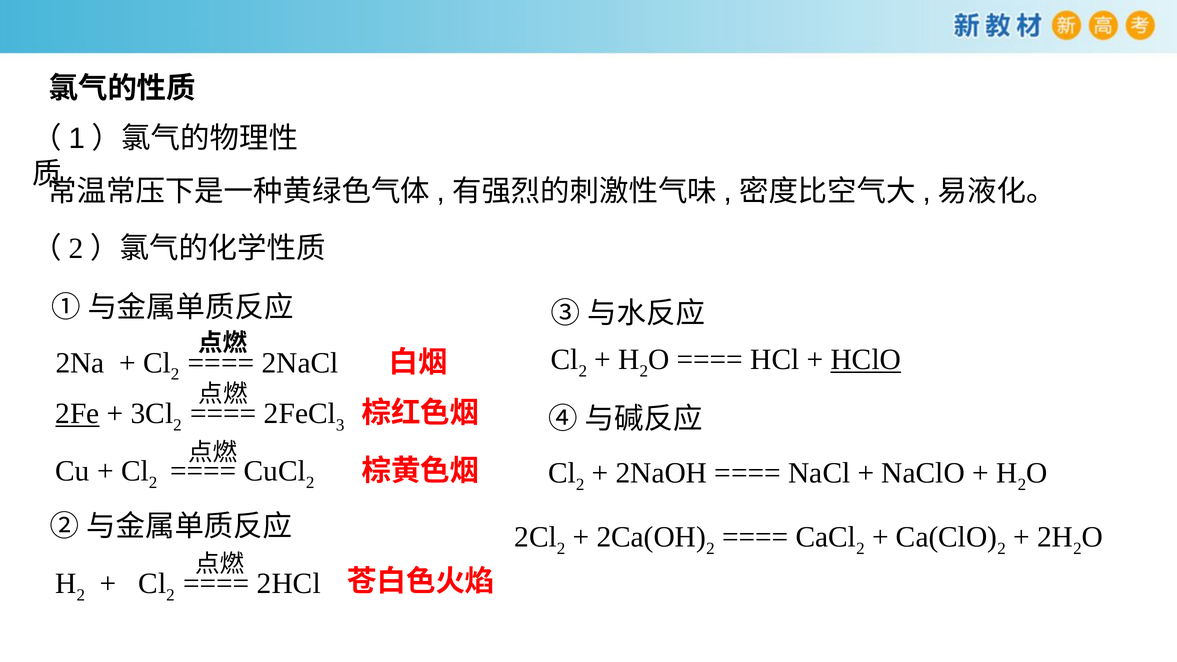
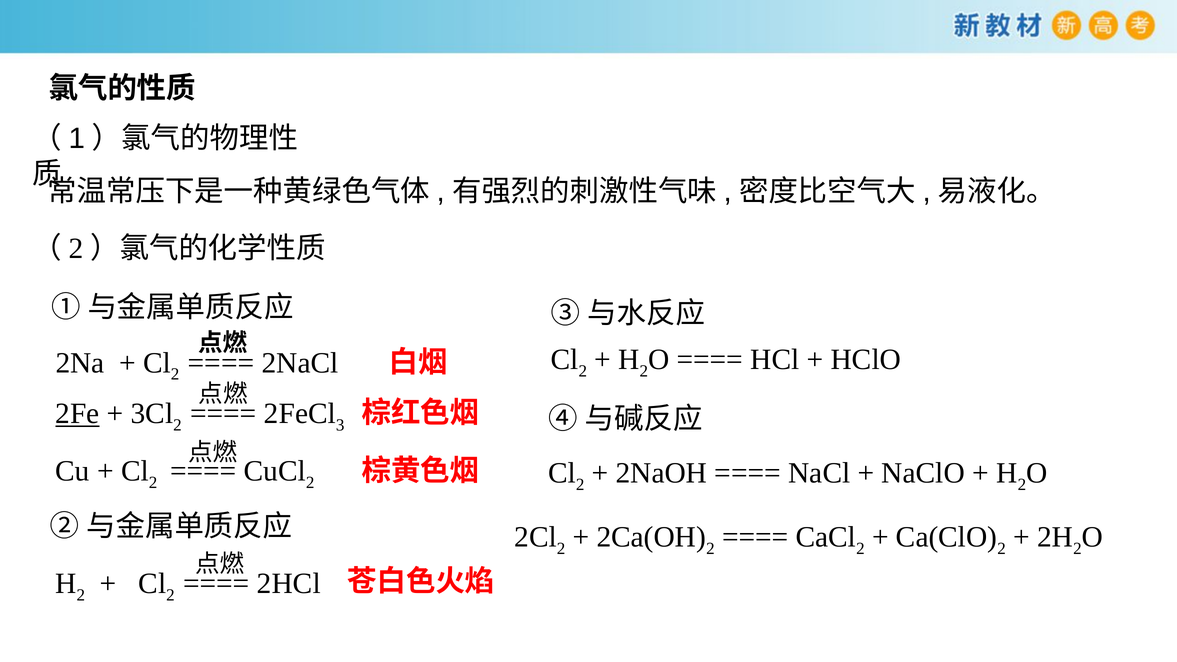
HClO underline: present -> none (866, 360)
